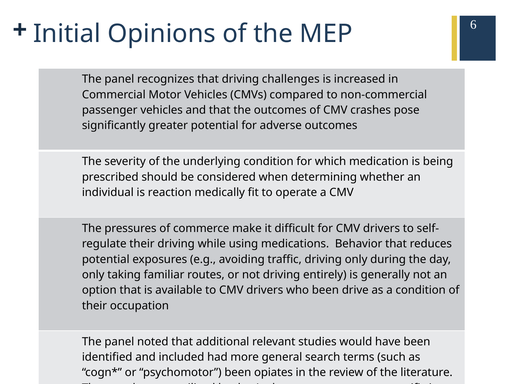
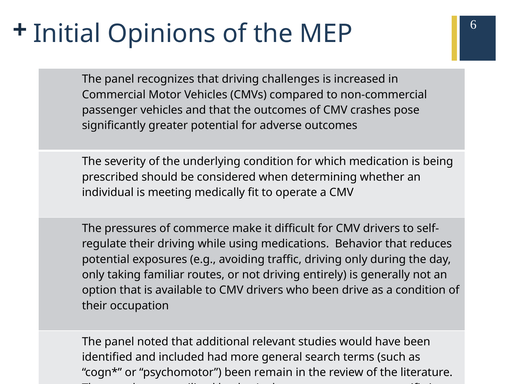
reaction: reaction -> meeting (170, 192)
opiates: opiates -> remain (273, 373)
